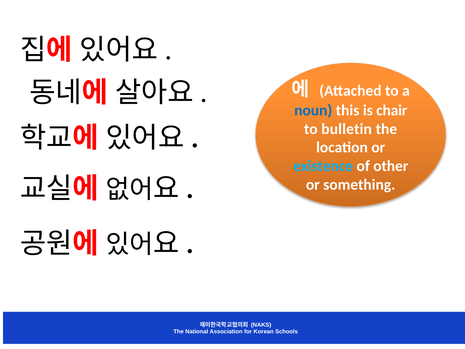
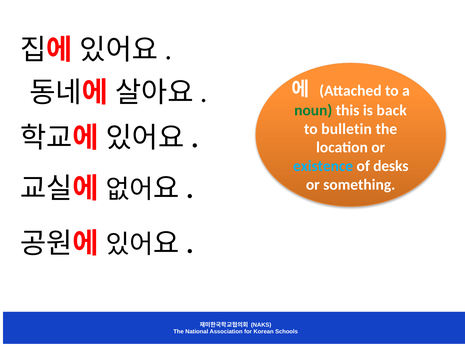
noun colour: blue -> green (313, 110)
chair: chair -> back (392, 110)
other: other -> desks (391, 166)
